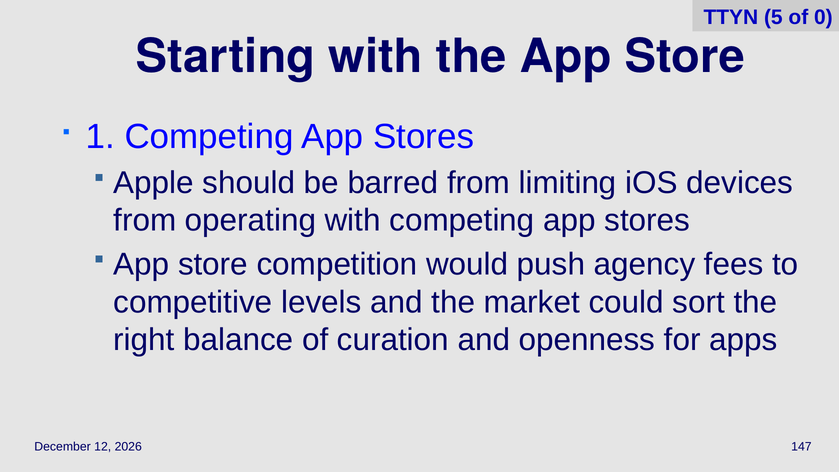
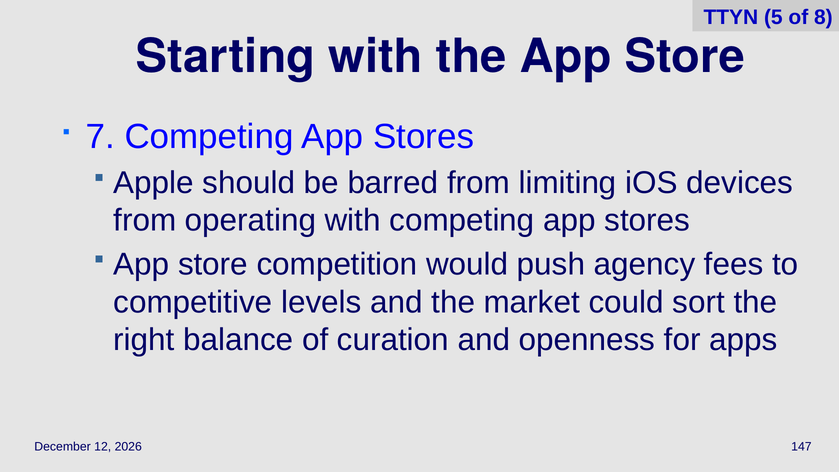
0: 0 -> 8 (823, 17)
1: 1 -> 7 (100, 137)
